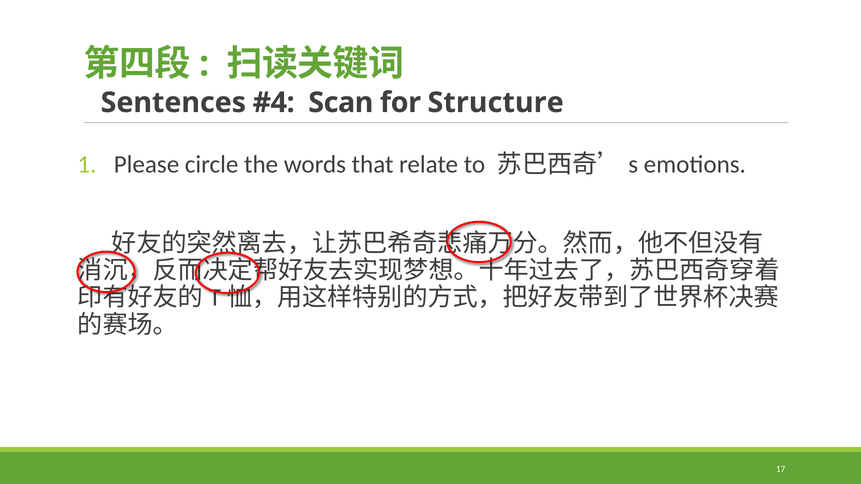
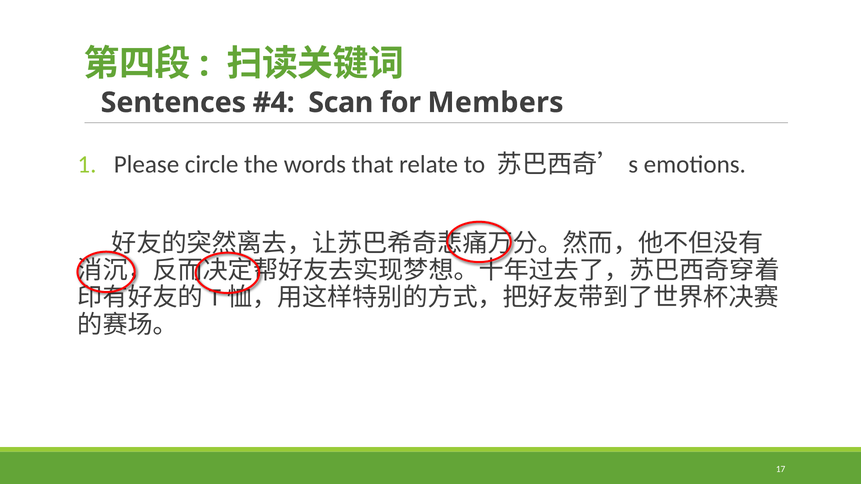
Structure: Structure -> Members (496, 103)
